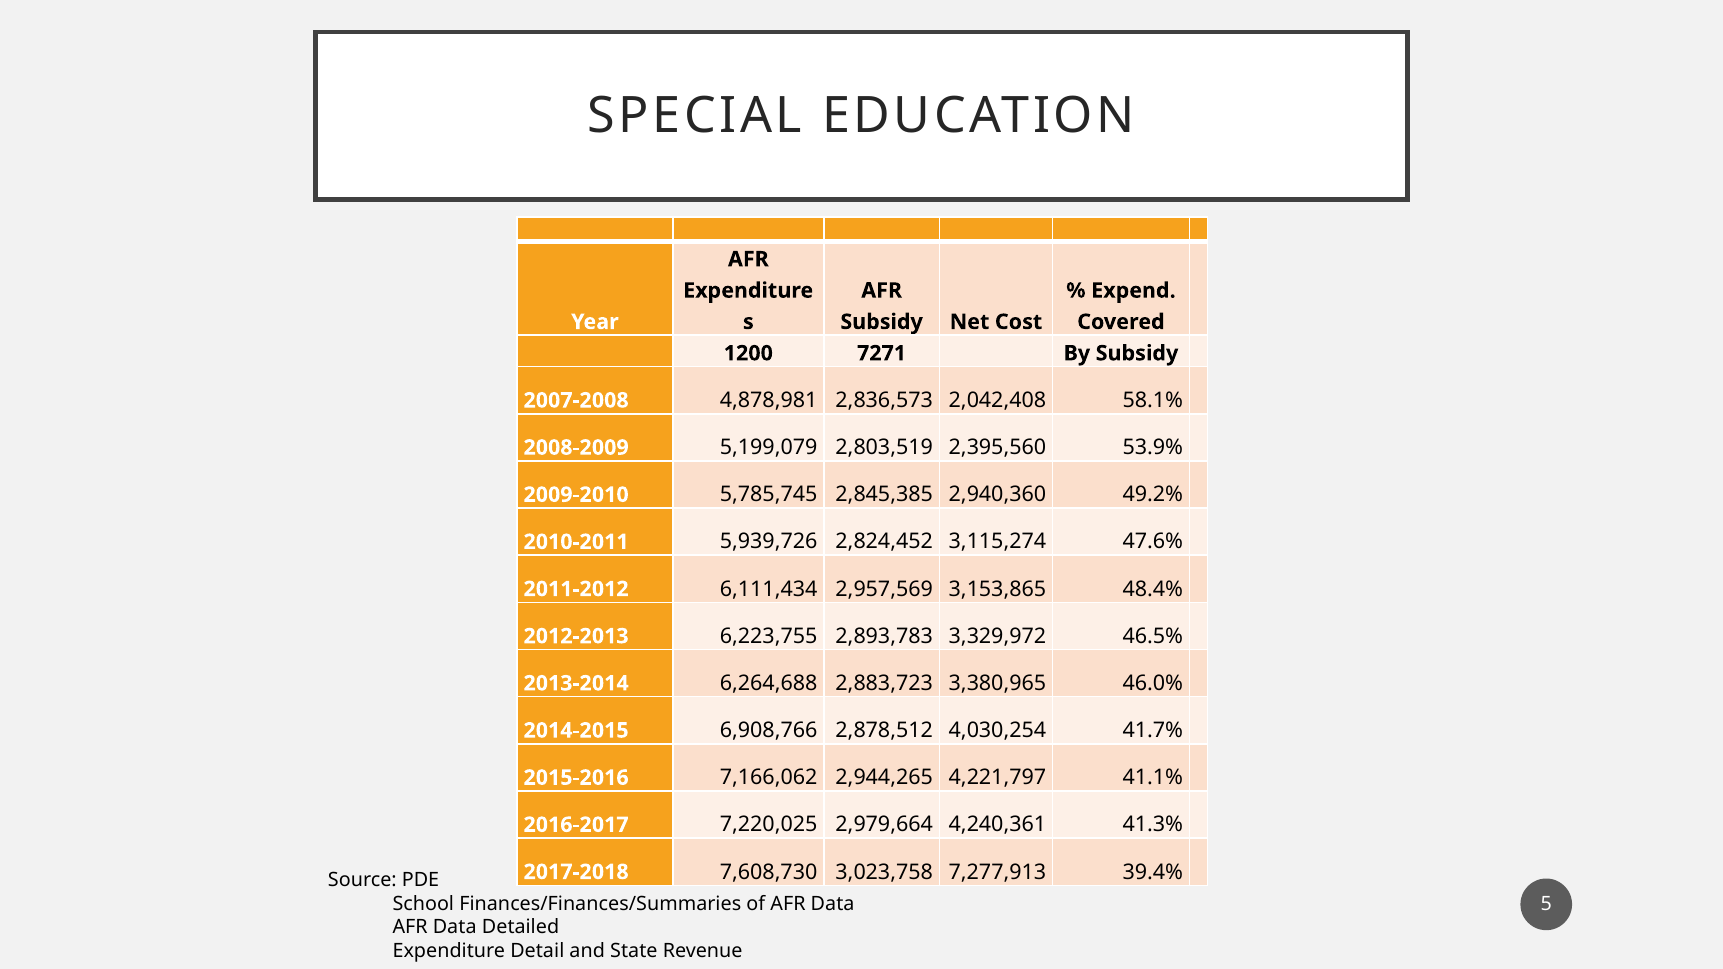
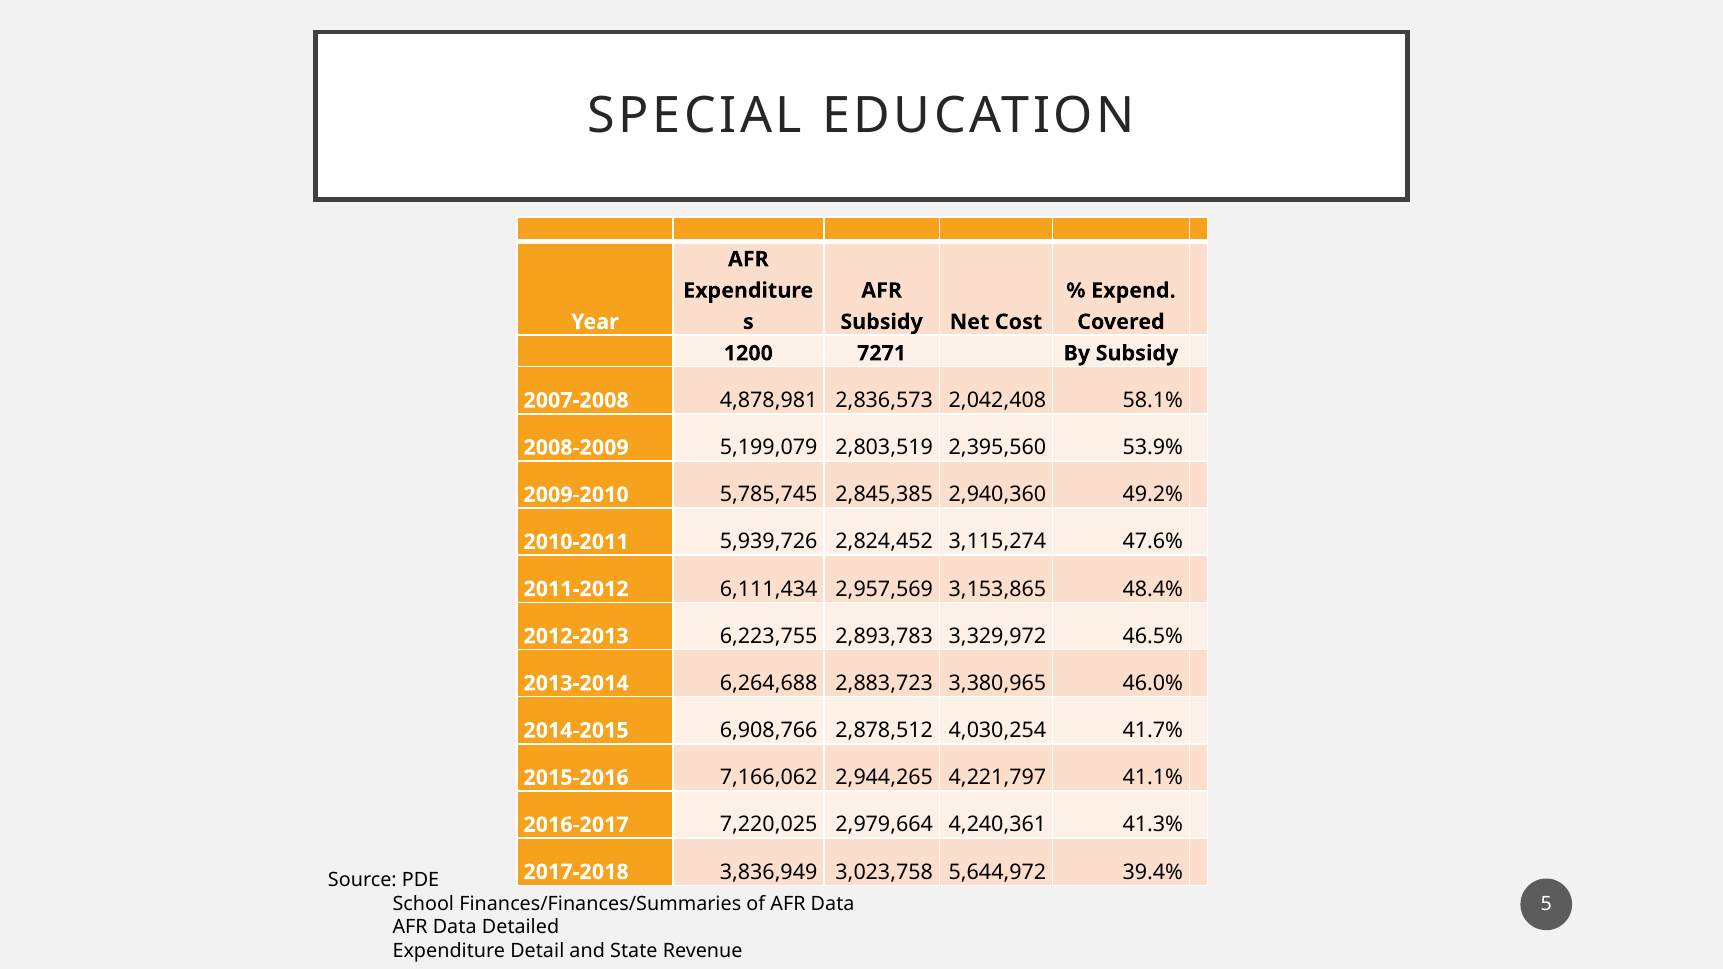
7,608,730: 7,608,730 -> 3,836,949 (769, 872)
7,277,913: 7,277,913 -> 5,644,972 (997, 872)
